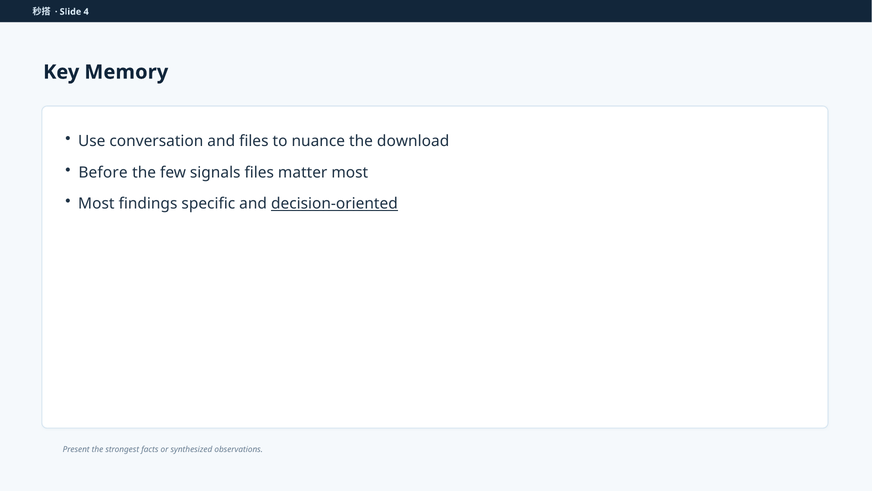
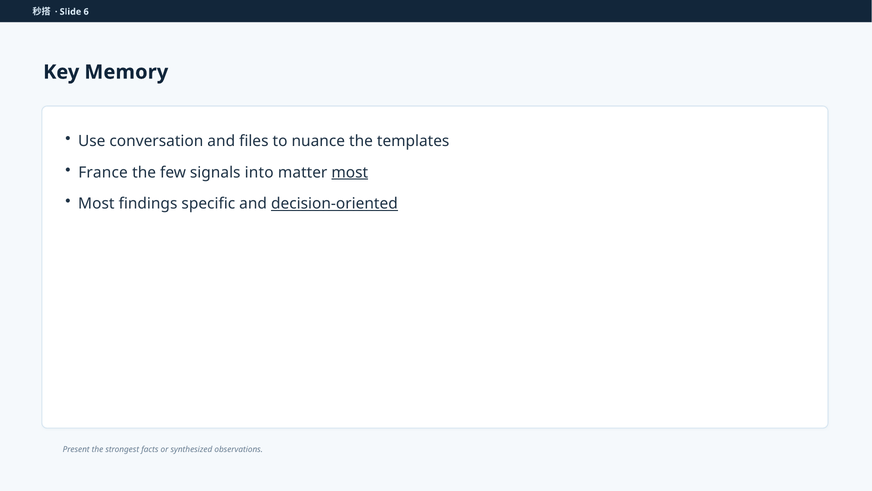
4: 4 -> 6 (86, 12)
download: download -> templates (413, 141)
Before: Before -> France (103, 172)
signals files: files -> into (259, 172)
most underline: none -> present (350, 172)
